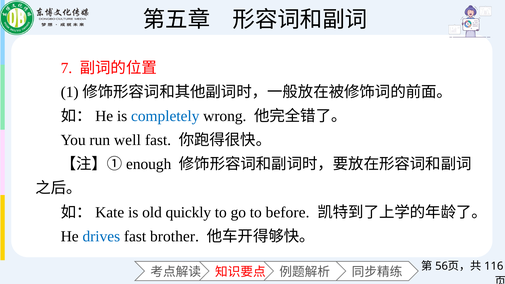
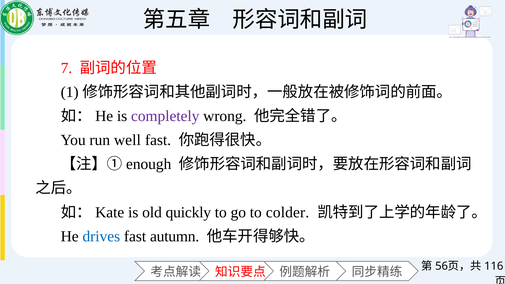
completely colour: blue -> purple (165, 116)
before: before -> colder (288, 212)
brother: brother -> autumn (175, 236)
